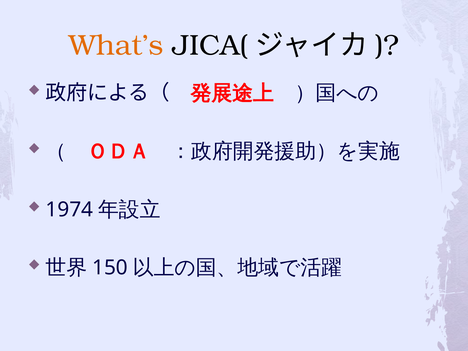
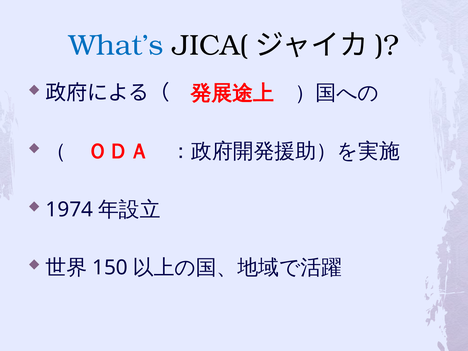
What’s colour: orange -> blue (116, 45)
